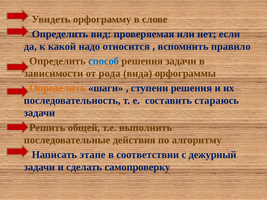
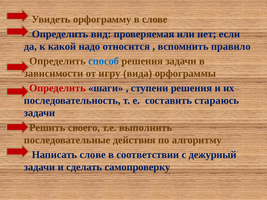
рода: рода -> игру (110, 74)
Определить colour: orange -> red (57, 88)
общей: общей -> своего (84, 128)
Написать этапе: этапе -> слове (93, 155)
